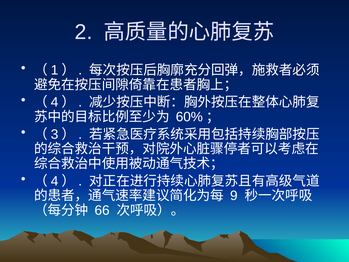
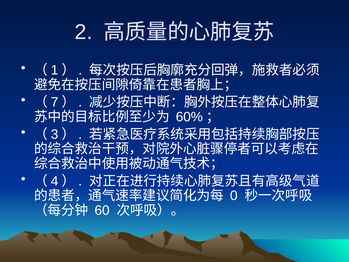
4: 4 -> 7 (55, 102)
9: 9 -> 0 (234, 196)
66: 66 -> 60 (102, 210)
